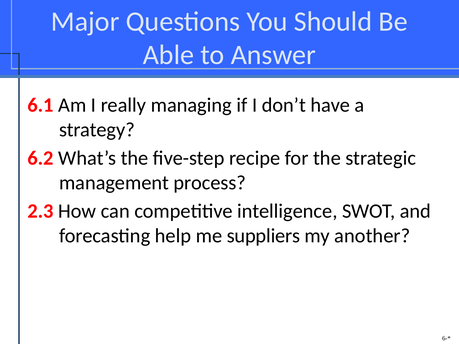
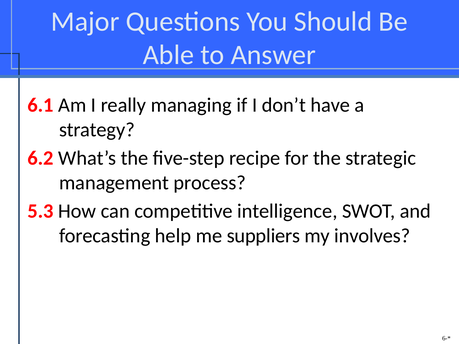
2.3: 2.3 -> 5.3 (41, 211)
another: another -> involves (372, 236)
